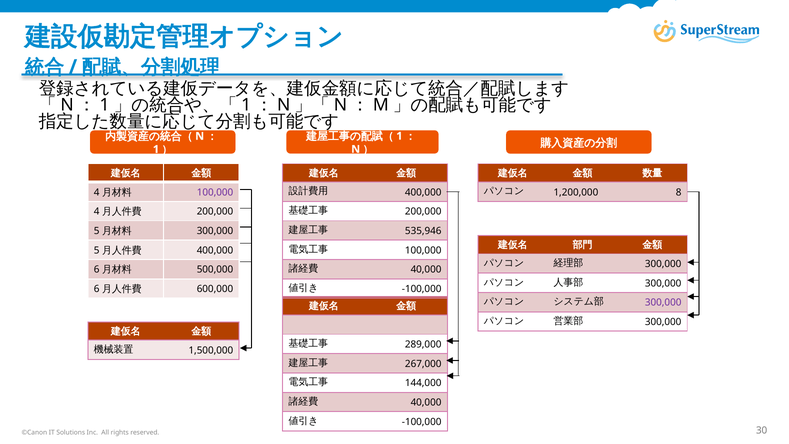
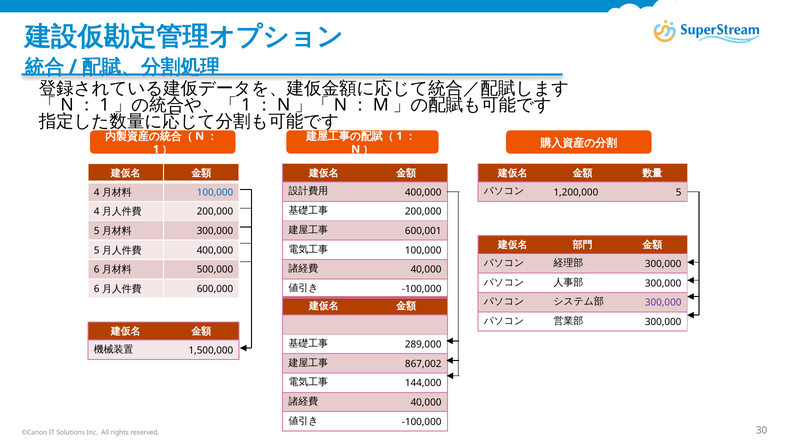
1,200,000 8: 8 -> 5 (679, 192)
100,000 colour: purple -> blue (215, 192)
535,946: 535,946 -> 600,001 (423, 231)
267,000: 267,000 -> 867,002 (423, 364)
